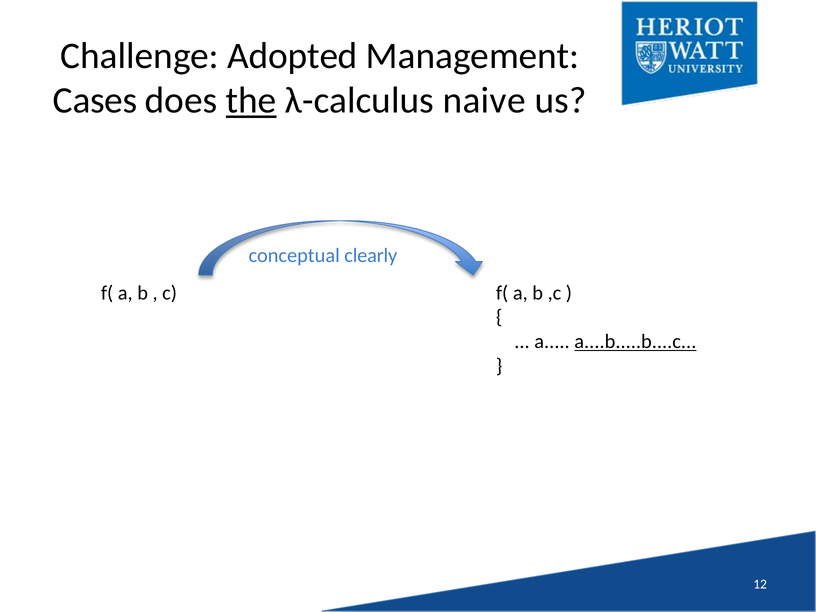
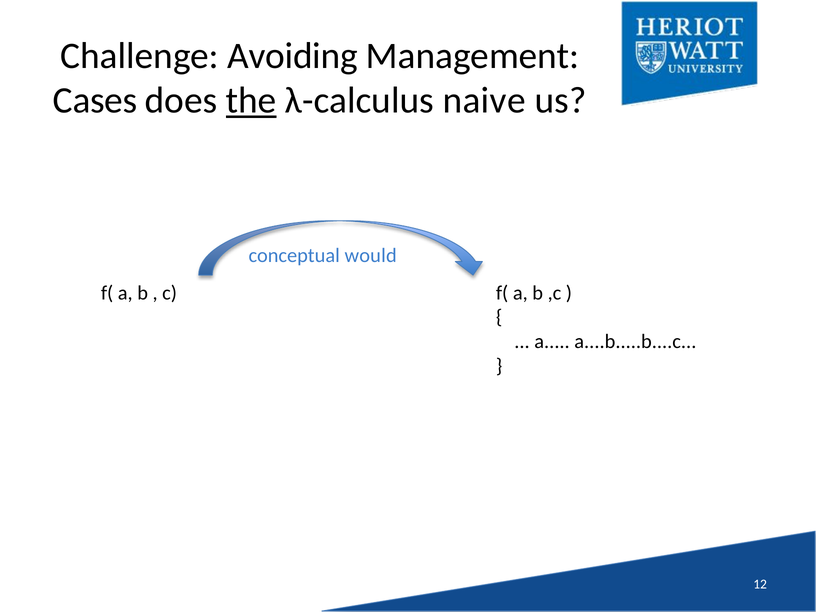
Adopted: Adopted -> Avoiding (292, 56)
clearly: clearly -> would (371, 256)
a....b.....b....c underline: present -> none (635, 342)
